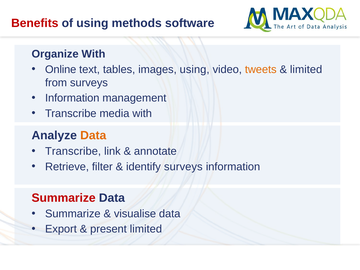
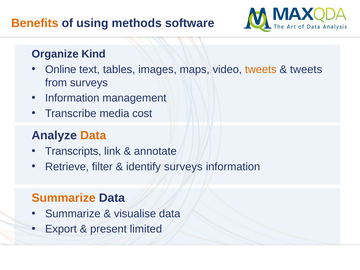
Benefits colour: red -> orange (35, 23)
Organize With: With -> Kind (94, 54)
images using: using -> maps (195, 69)
limited: limited -> tweets (306, 69)
media with: with -> cost (142, 113)
Transcribe: Transcribe -> Transcripts (73, 151)
Summarize colour: red -> orange (64, 198)
